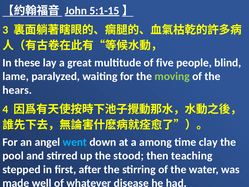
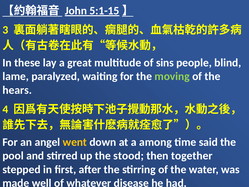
five: five -> sins (165, 63)
went colour: light blue -> yellow (75, 142)
clay: clay -> said (208, 142)
teaching: teaching -> together (192, 156)
